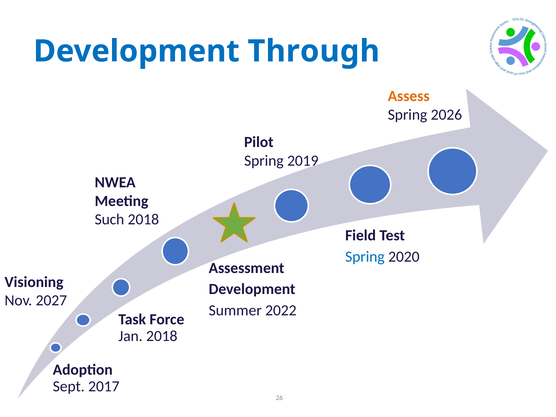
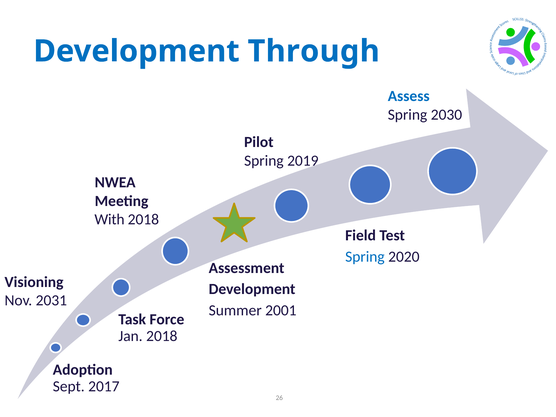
Assess colour: orange -> blue (409, 96)
2026: 2026 -> 2030 (446, 115)
Such: Such -> With (110, 220)
2027: 2027 -> 2031 (51, 301)
2022: 2022 -> 2001 (281, 311)
